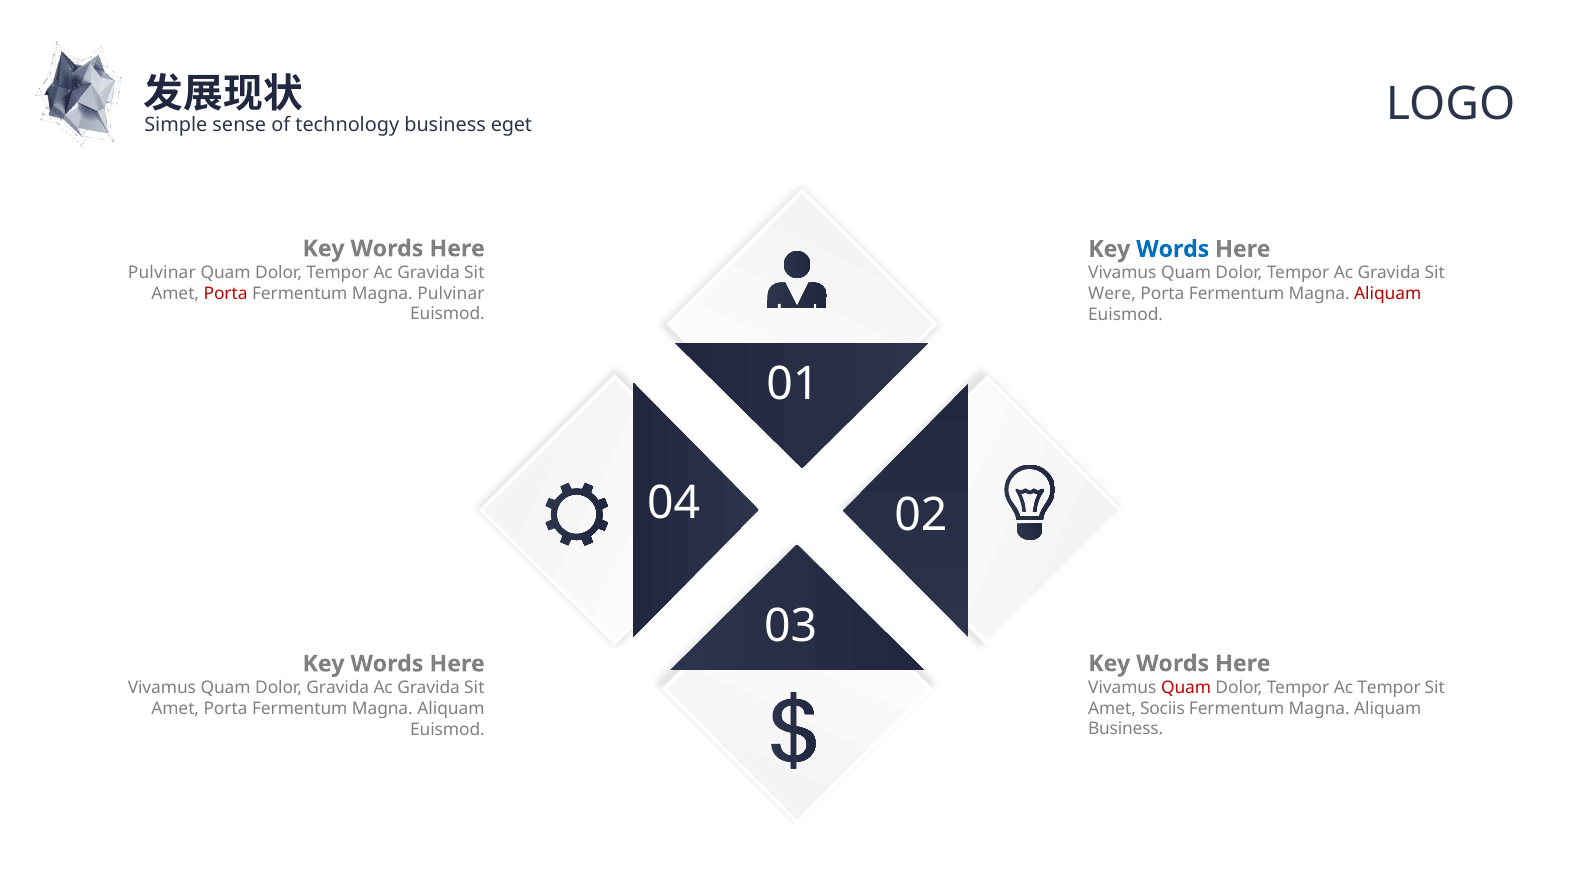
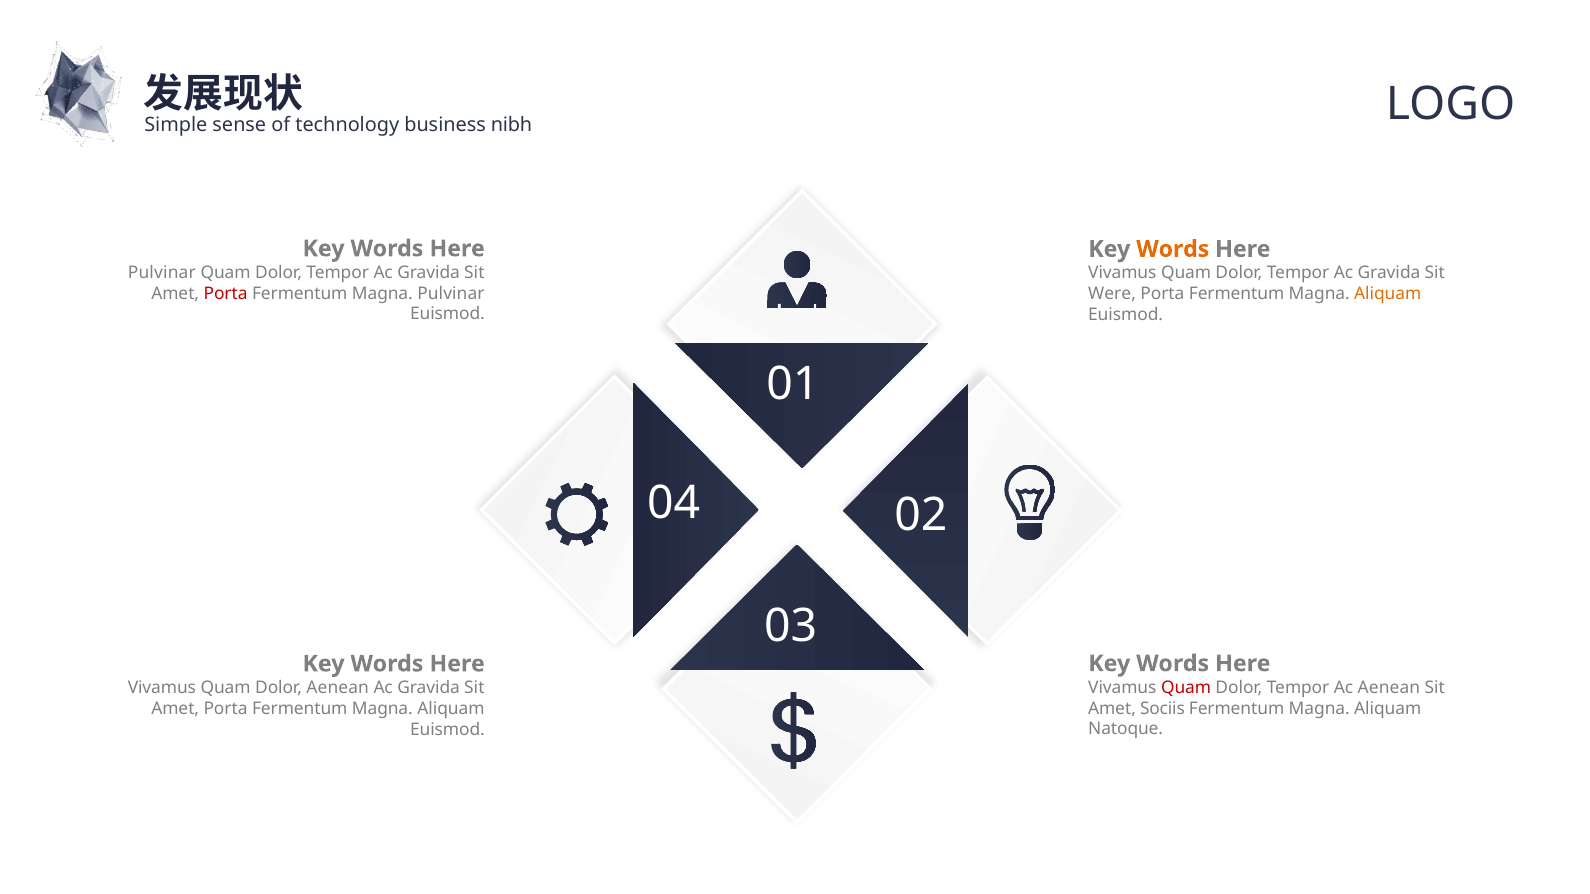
eget: eget -> nibh (512, 125)
Words colour: blue -> orange (1173, 249)
Aliquam colour: red -> orange (1388, 294)
Ac Tempor: Tempor -> Aenean (1389, 688)
Dolor Gravida: Gravida -> Aenean (338, 688)
Business: Business -> Natoque (1126, 729)
